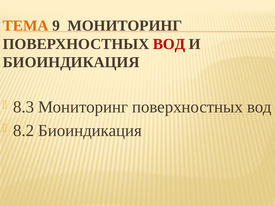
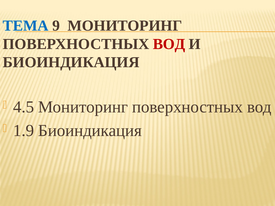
ТЕМА colour: orange -> blue (26, 26)
8.3: 8.3 -> 4.5 (24, 107)
8.2: 8.2 -> 1.9 (24, 131)
